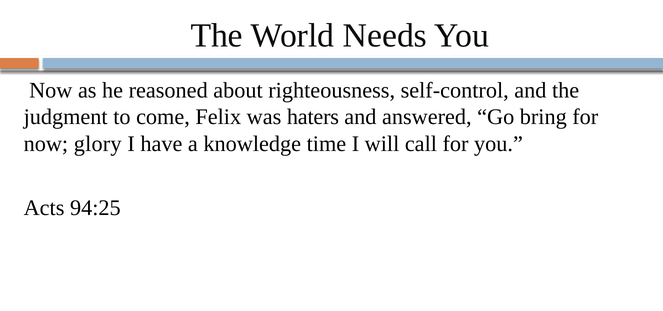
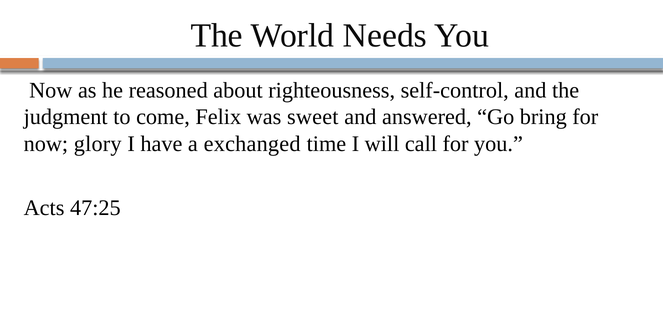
haters: haters -> sweet (313, 117)
knowledge: knowledge -> exchanged (252, 144)
94:25: 94:25 -> 47:25 (95, 208)
